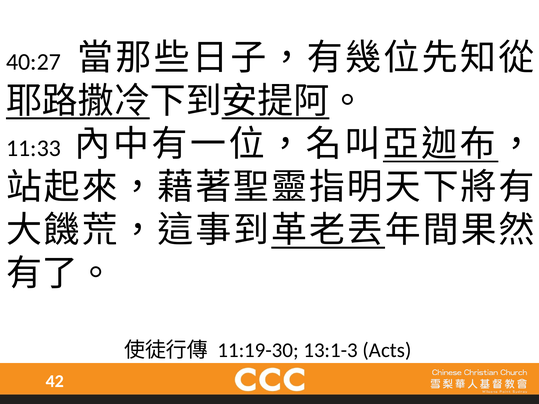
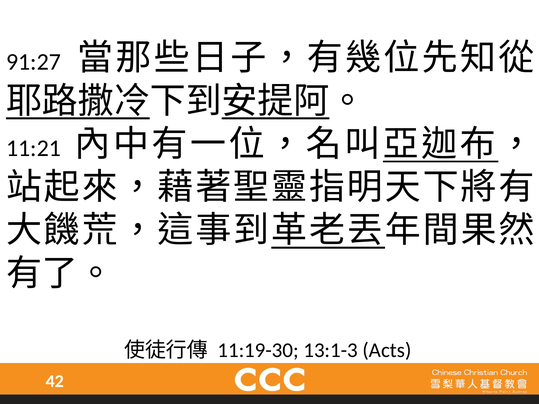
40:27: 40:27 -> 91:27 (34, 62)
11:33: 11:33 -> 11:21 (34, 148)
